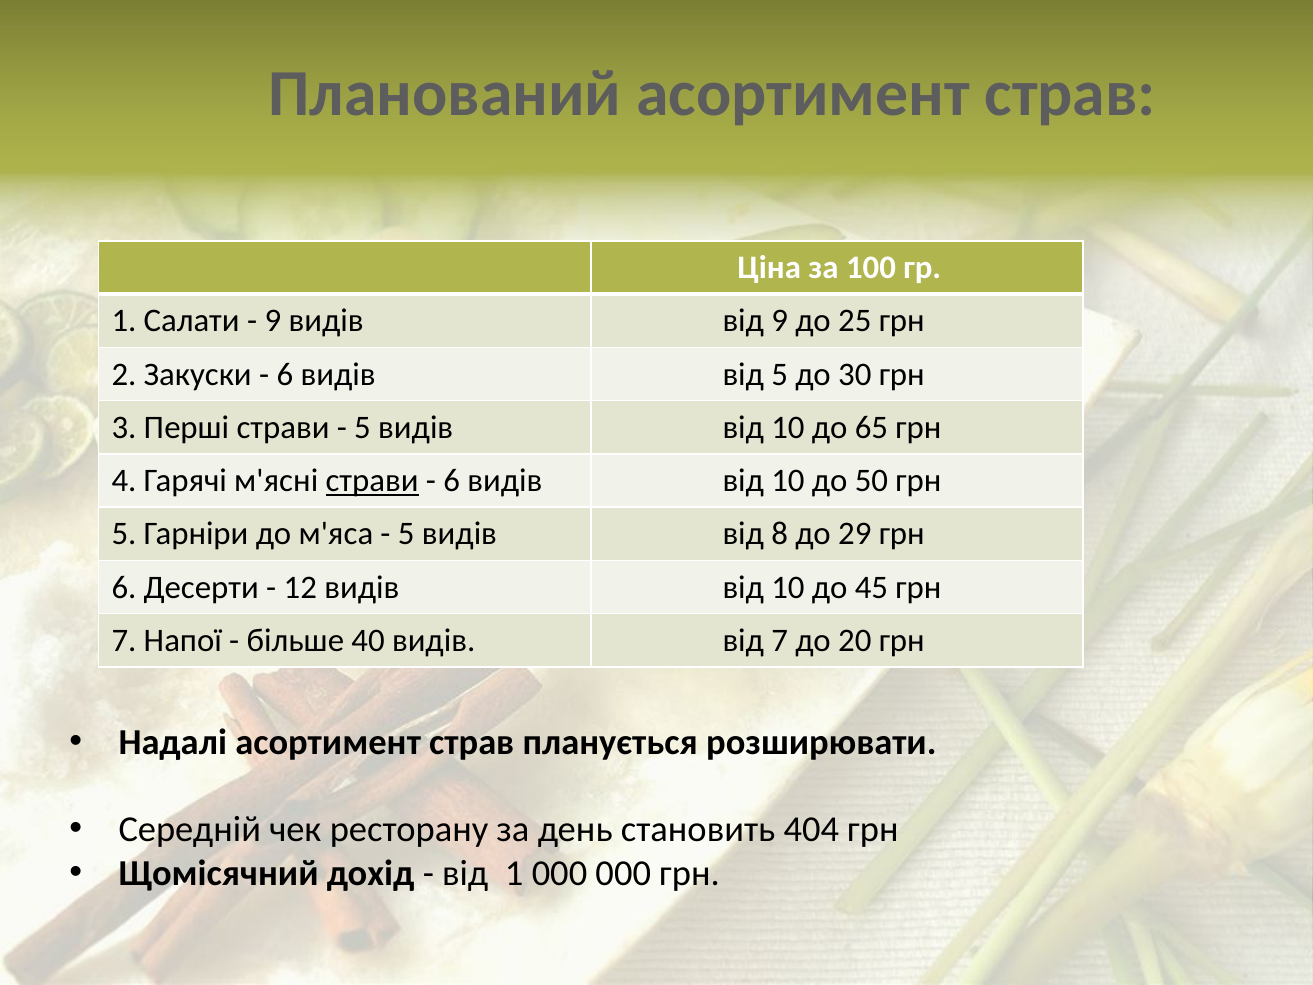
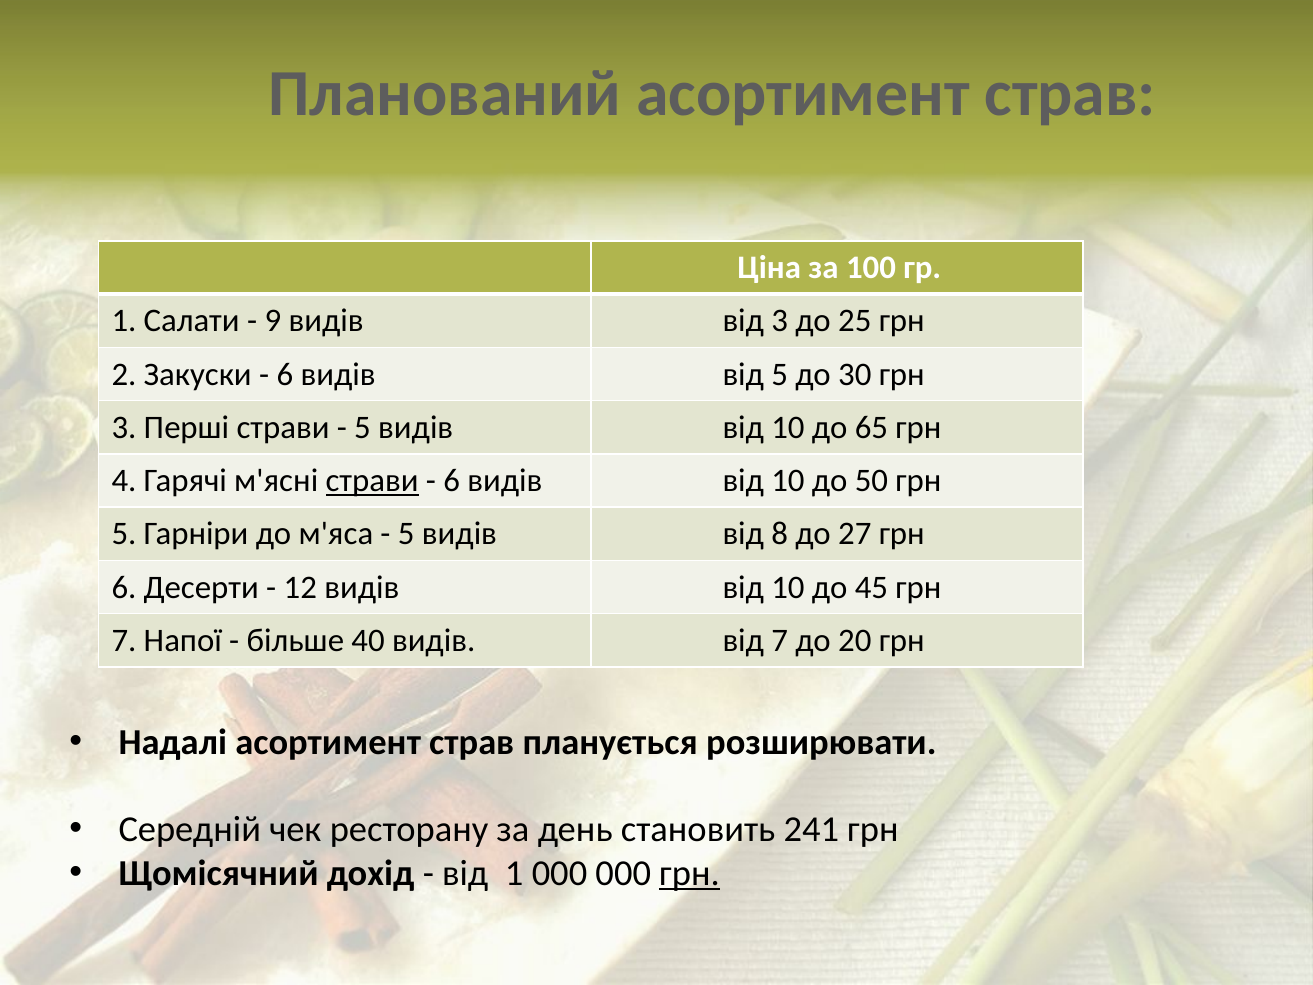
від 9: 9 -> 3 (780, 321)
29: 29 -> 27 (855, 534)
404: 404 -> 241 (811, 830)
грн underline: none -> present (690, 873)
